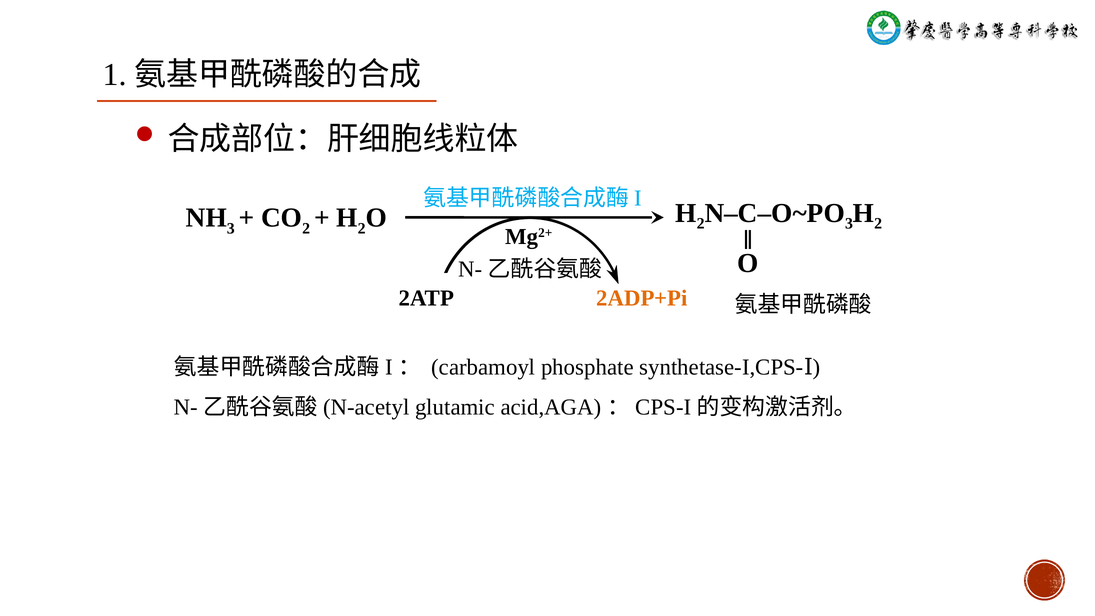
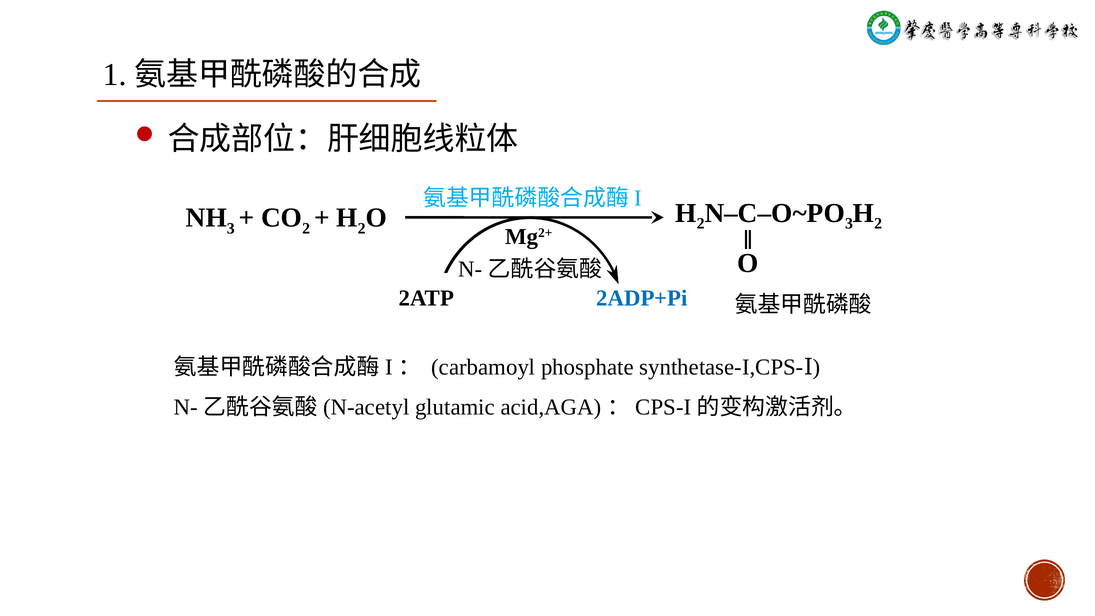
2ADP+Pi colour: orange -> blue (642, 298)
